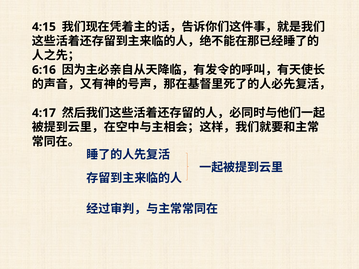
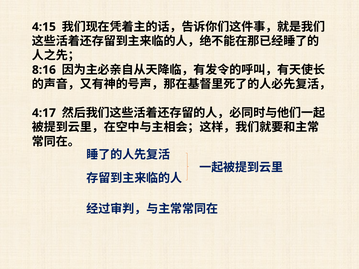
6:16: 6:16 -> 8:16 (44, 70)
